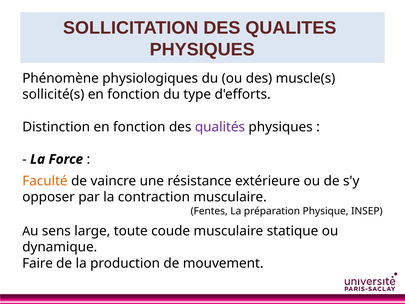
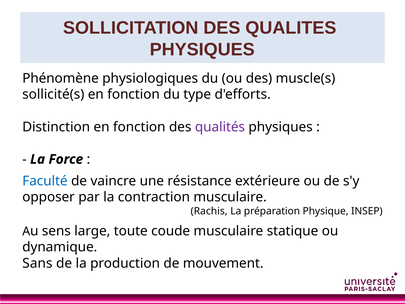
Faculté colour: orange -> blue (45, 181)
Fentes: Fentes -> Rachis (209, 211)
Faire: Faire -> Sans (37, 263)
